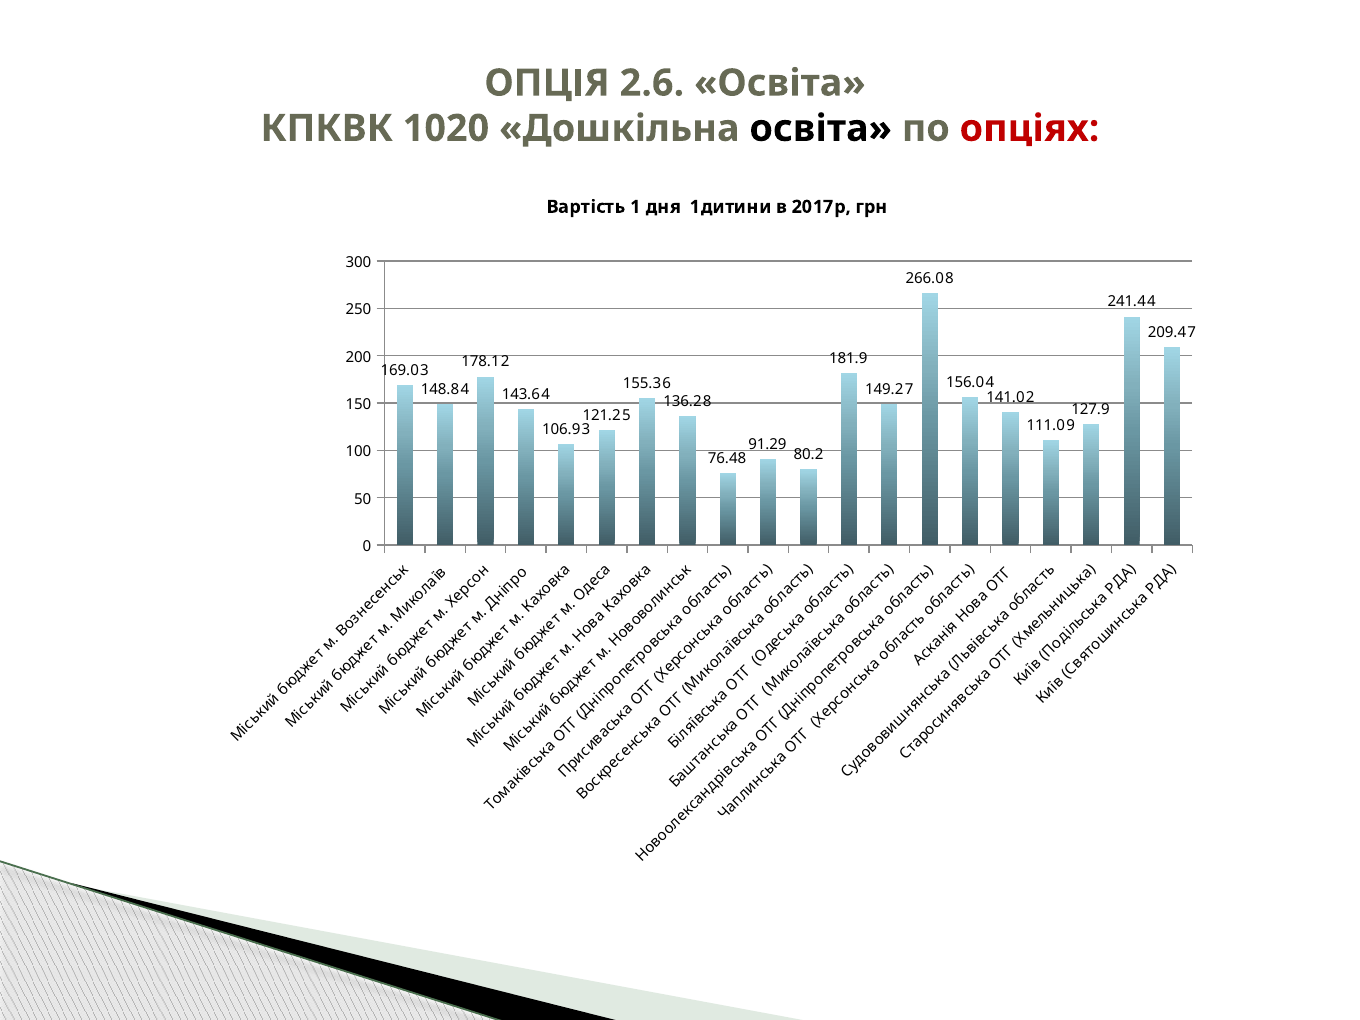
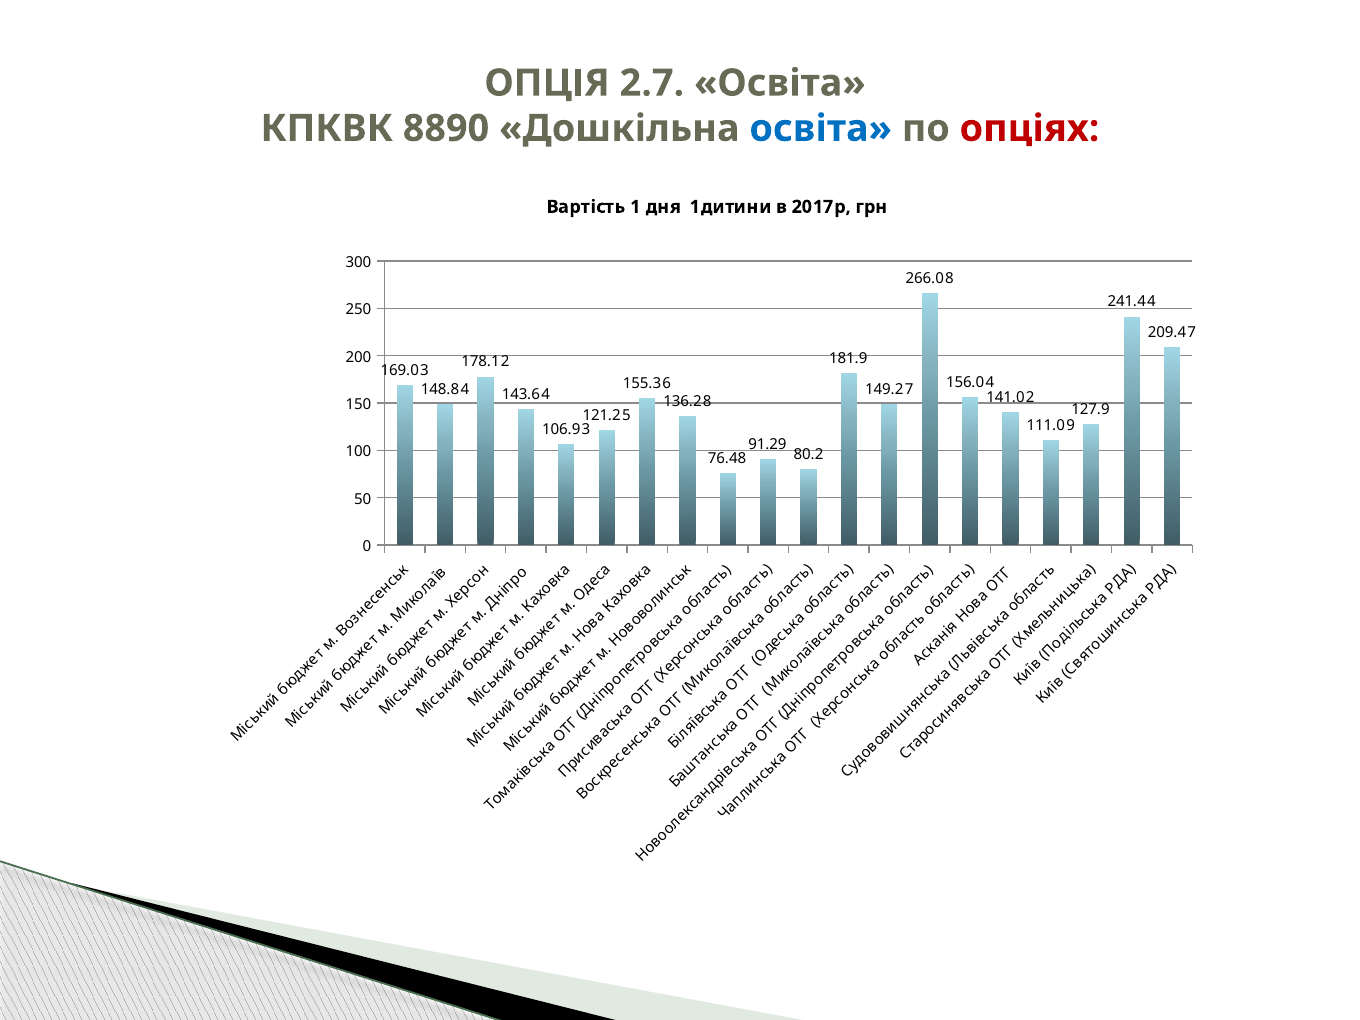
2.6: 2.6 -> 2.7 (652, 83)
1020: 1020 -> 8890 (446, 128)
освіта colour: black -> blue (821, 128)
